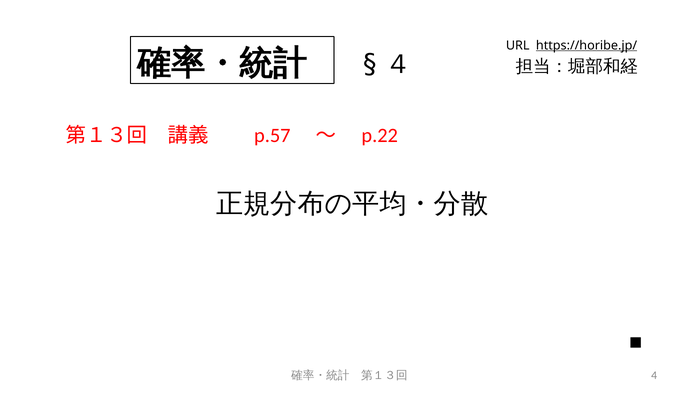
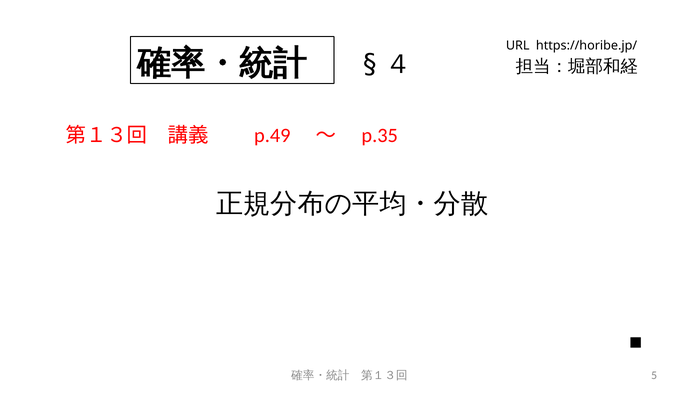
https://horibe.jp/ underline: present -> none (587, 45)
p.57: p.57 -> p.49 (272, 136)
p.22: p.22 -> p.35 (380, 136)
4: 4 -> 5 (654, 376)
